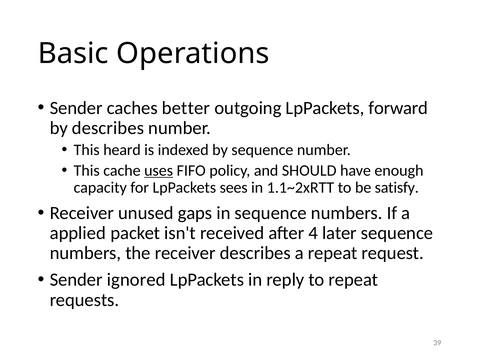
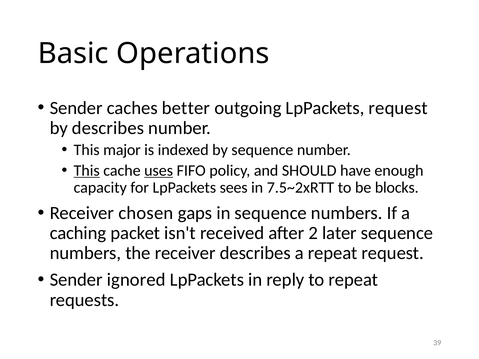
LpPackets forward: forward -> request (398, 108)
heard: heard -> major (122, 150)
This underline: none -> present (87, 171)
1.1~2xRTT: 1.1~2xRTT -> 7.5~2xRTT (300, 188)
satisfy: satisfy -> blocks (397, 188)
unused: unused -> chosen (146, 213)
applied: applied -> caching (78, 233)
4: 4 -> 2 (313, 233)
